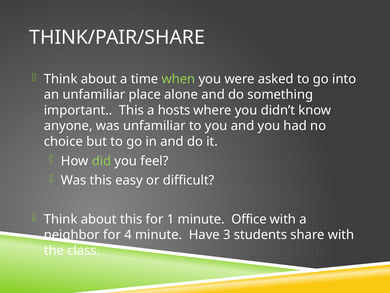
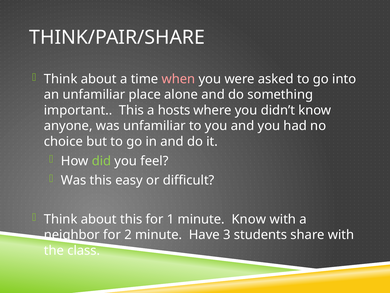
when colour: light green -> pink (178, 79)
minute Office: Office -> Know (249, 219)
4: 4 -> 2 (128, 234)
